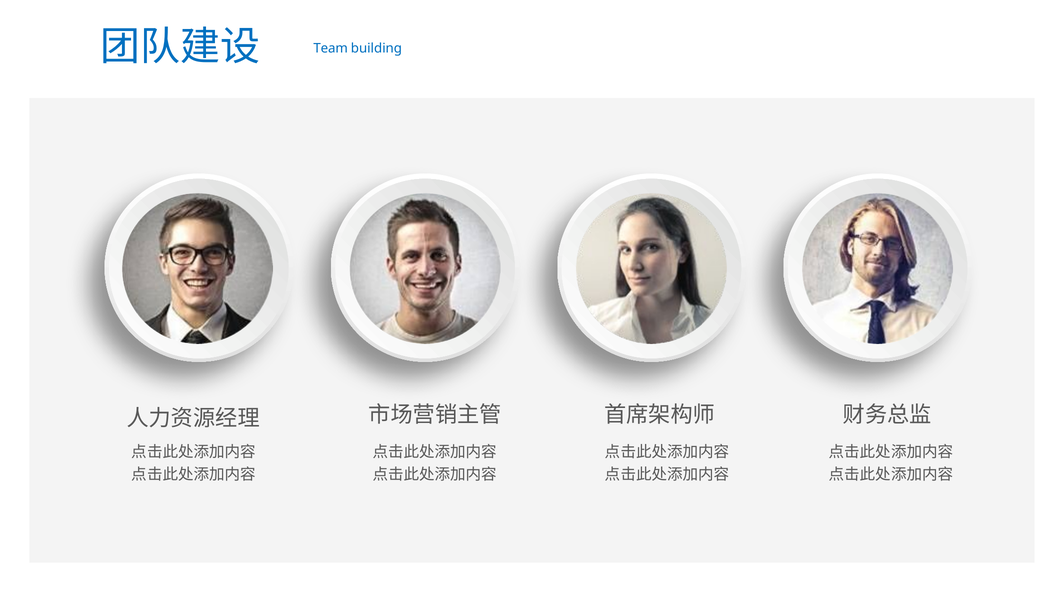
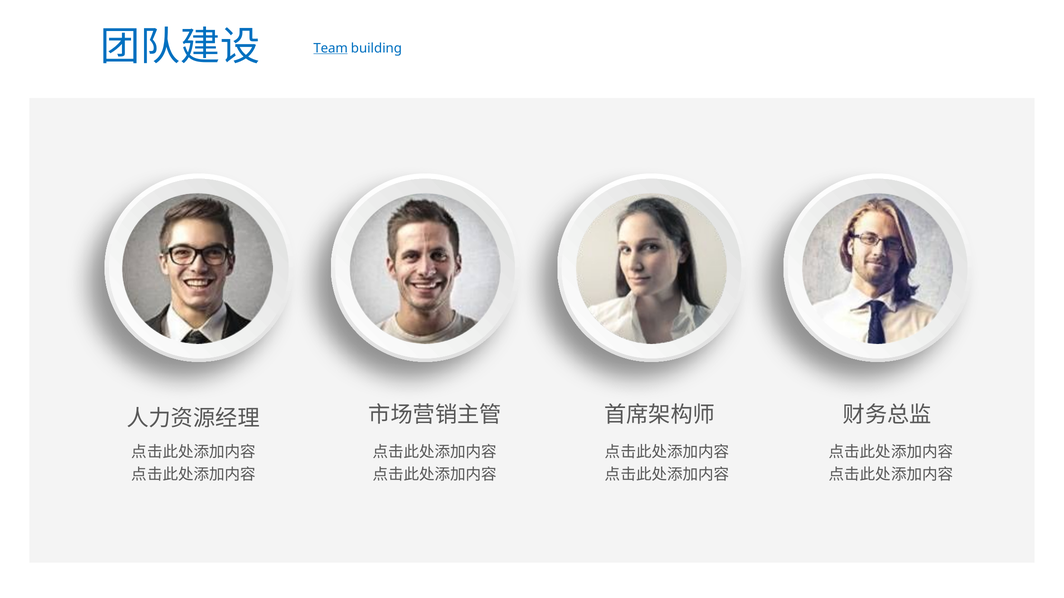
Team underline: none -> present (331, 48)
